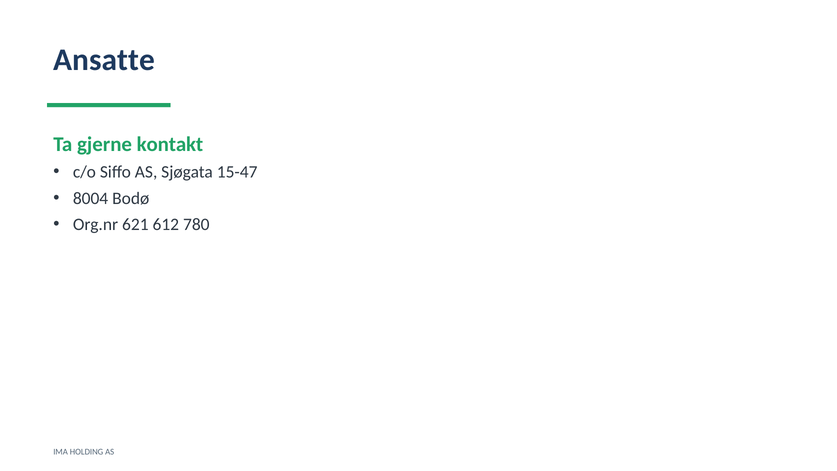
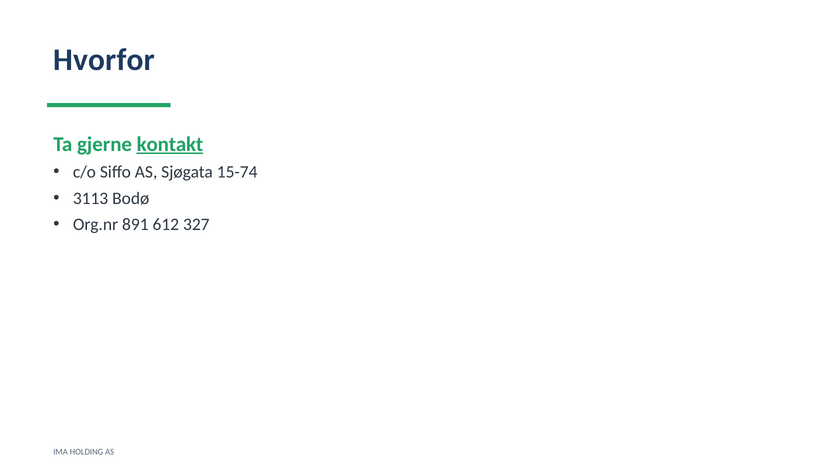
Ansatte: Ansatte -> Hvorfor (104, 60)
kontakt underline: none -> present (170, 144)
15-47: 15-47 -> 15-74 (237, 172)
8004: 8004 -> 3113 (91, 198)
621: 621 -> 891 (135, 224)
780: 780 -> 327 (196, 224)
